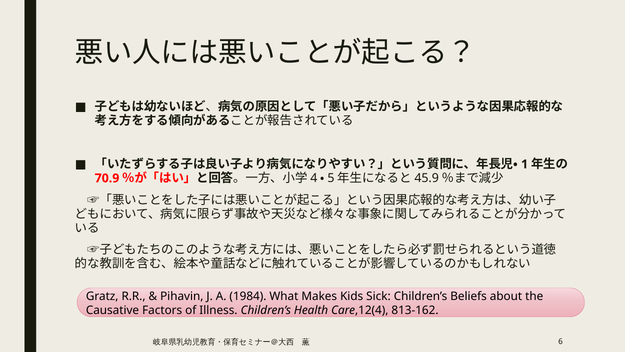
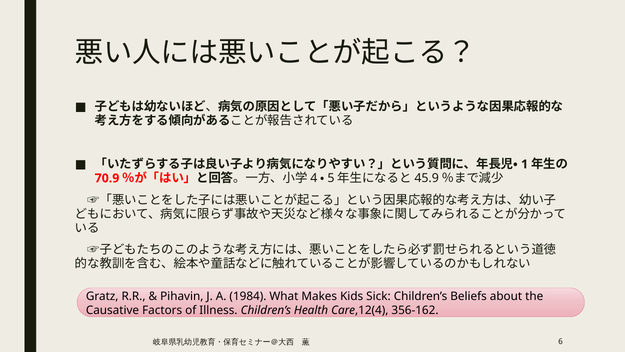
813-162: 813-162 -> 356-162 (415, 310)
